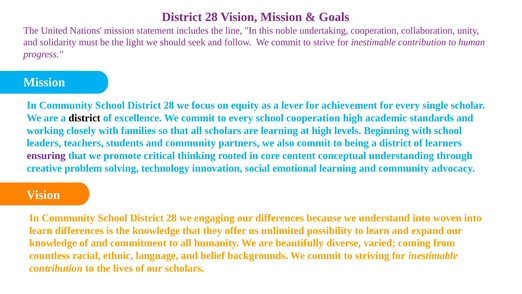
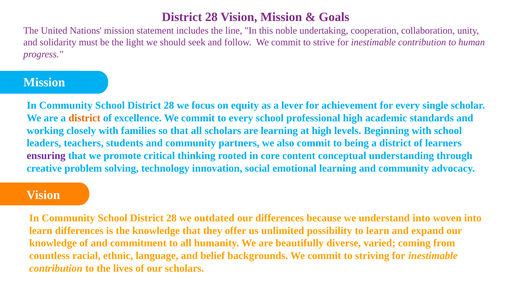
district colour: black -> orange (85, 118)
school cooperation: cooperation -> professional (313, 118)
engaging: engaging -> outdated (214, 218)
